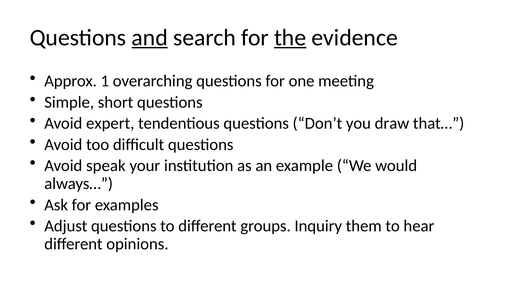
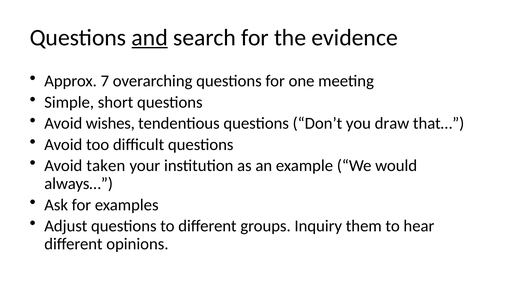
the underline: present -> none (290, 38)
1: 1 -> 7 (105, 81)
expert: expert -> wishes (110, 123)
speak: speak -> taken (106, 166)
